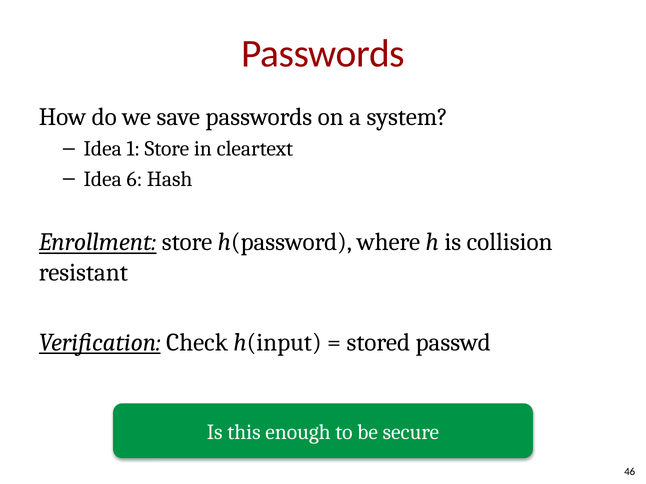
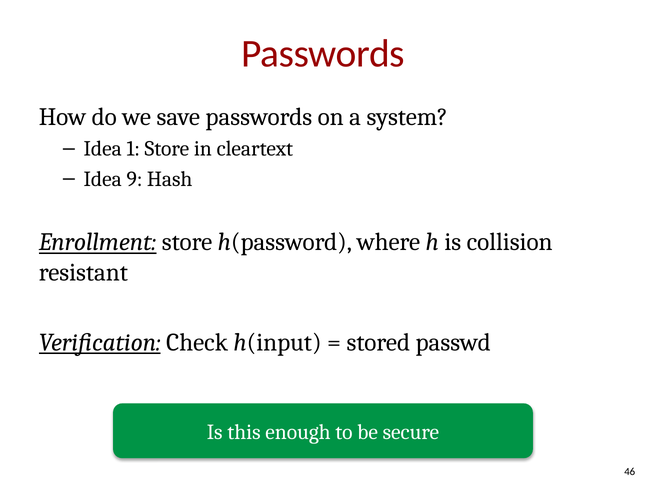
6: 6 -> 9 (134, 179)
